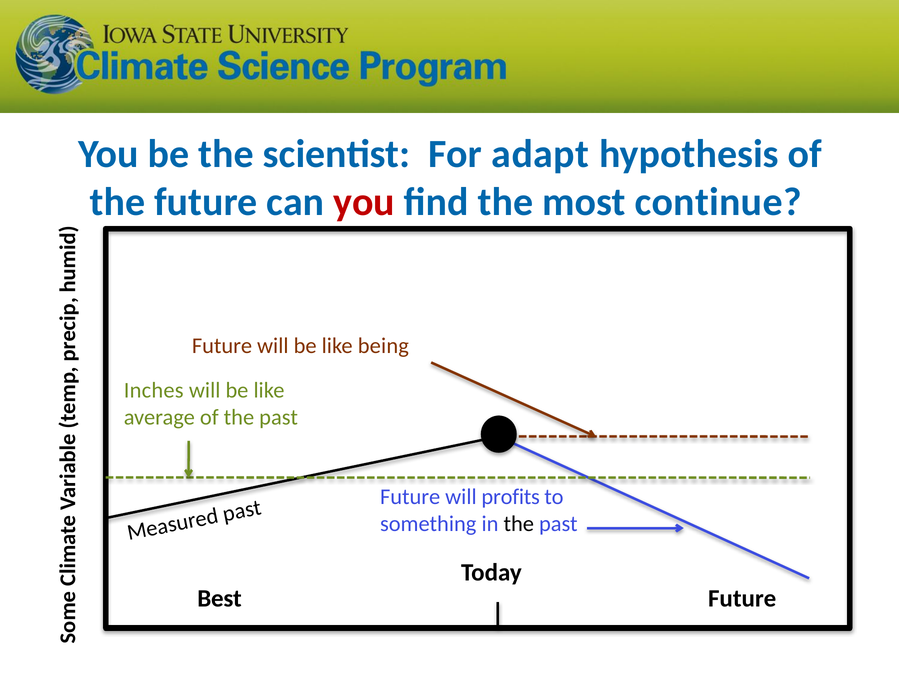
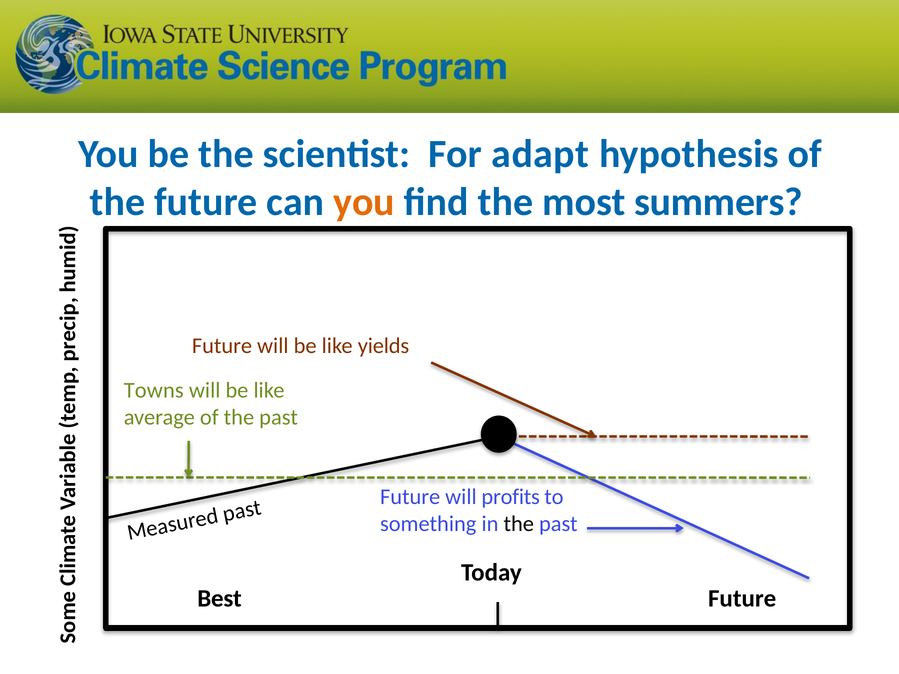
you colour: red -> orange (364, 202)
continue: continue -> summers (718, 202)
being: being -> yields (384, 346)
Inches: Inches -> Towns (154, 391)
